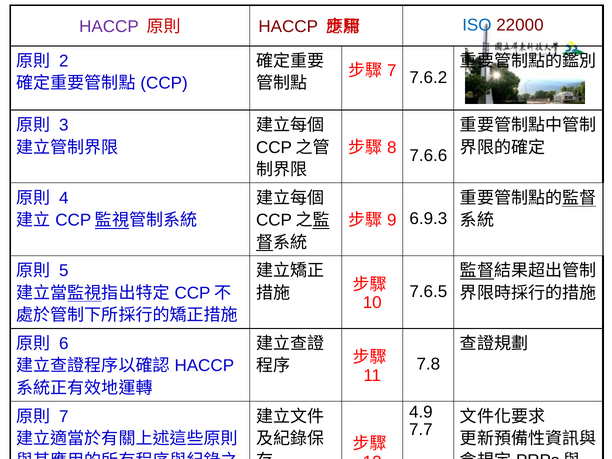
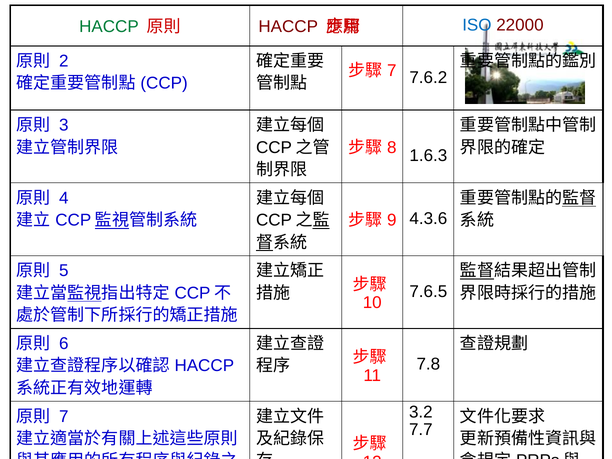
HACCP colour: purple -> green (109, 27)
7.6.6: 7.6.6 -> 1.6.3 (428, 155)
6.9.3: 6.9.3 -> 4.3.6 (428, 219)
4.9: 4.9 -> 3.2 (421, 412)
